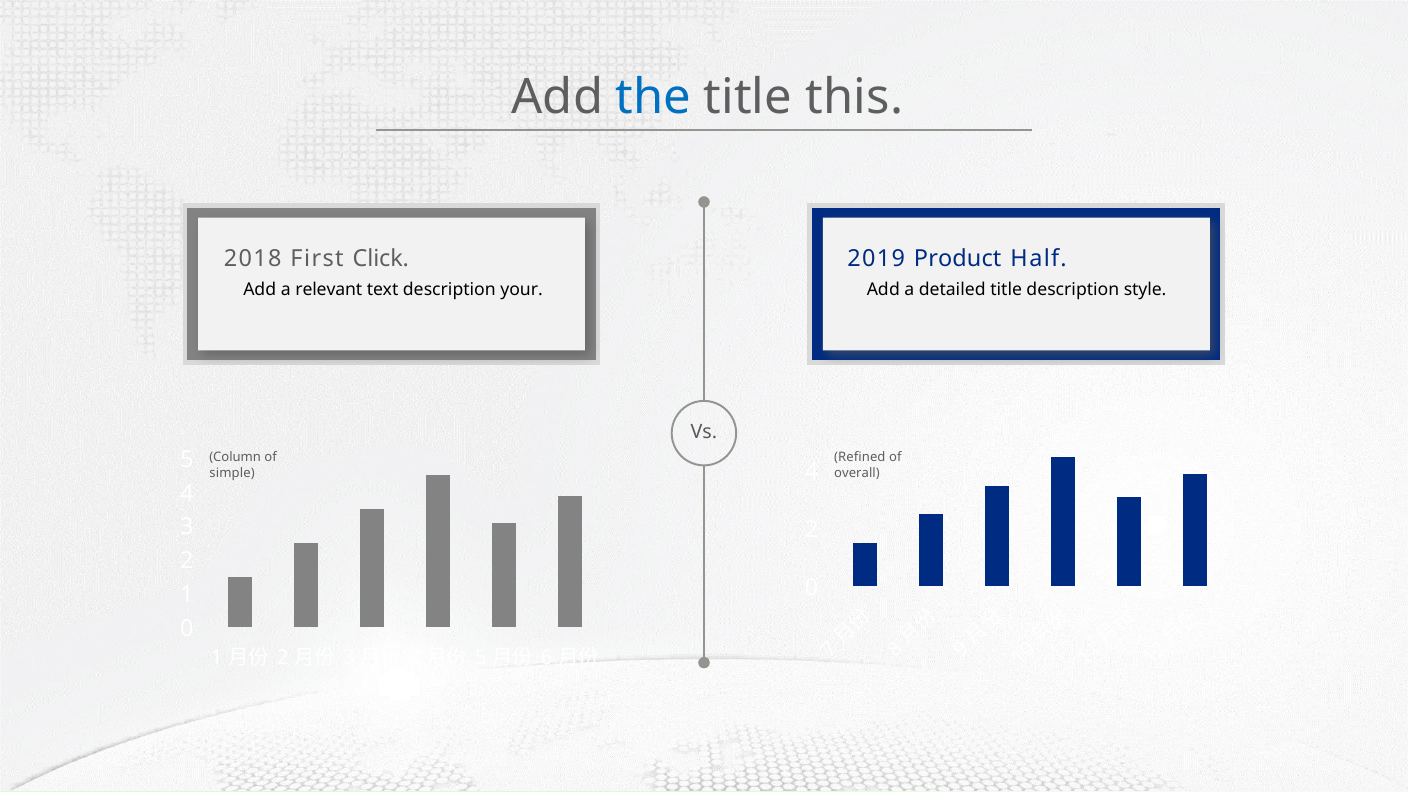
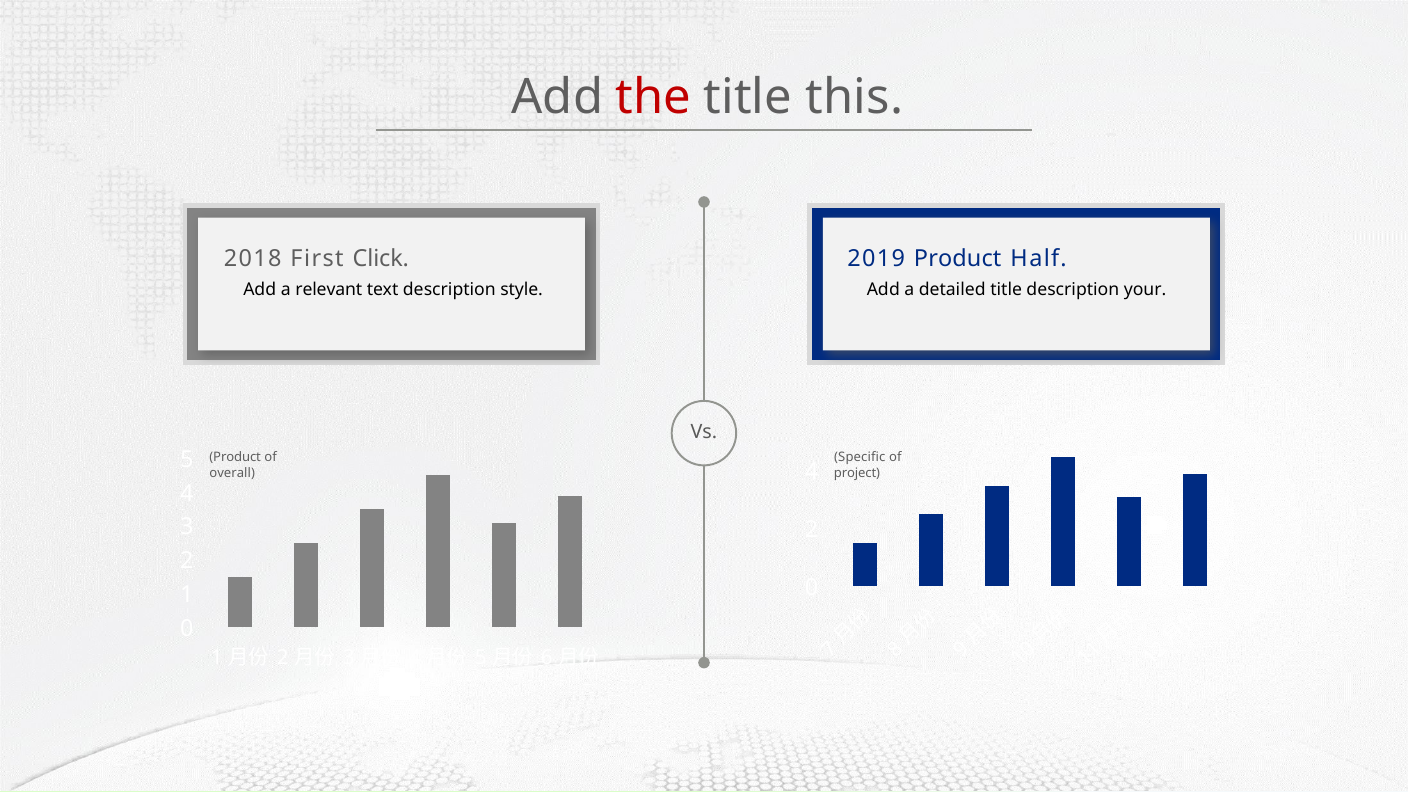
the colour: blue -> red (654, 97)
your: your -> style (522, 290)
style: style -> your (1145, 290)
Column: Column -> Product (235, 457)
Refined: Refined -> Specific (860, 457)
simple: simple -> overall (232, 473)
overall: overall -> project (857, 473)
